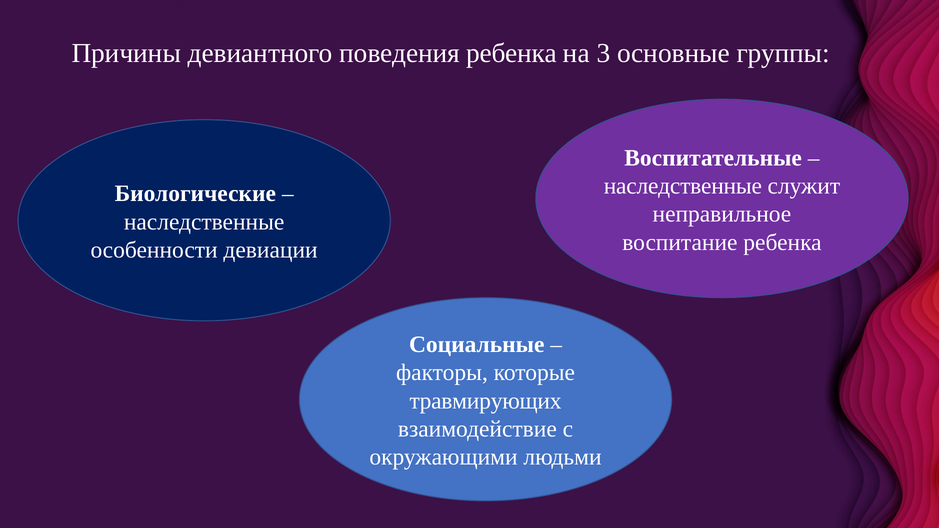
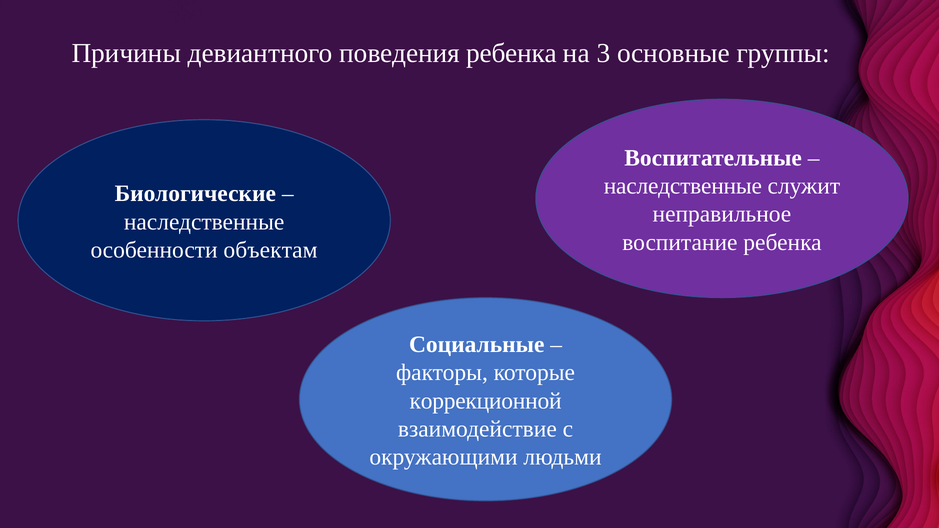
девиации: девиации -> объектам (271, 250)
травмирующих: травмирующих -> коррекционной (486, 401)
